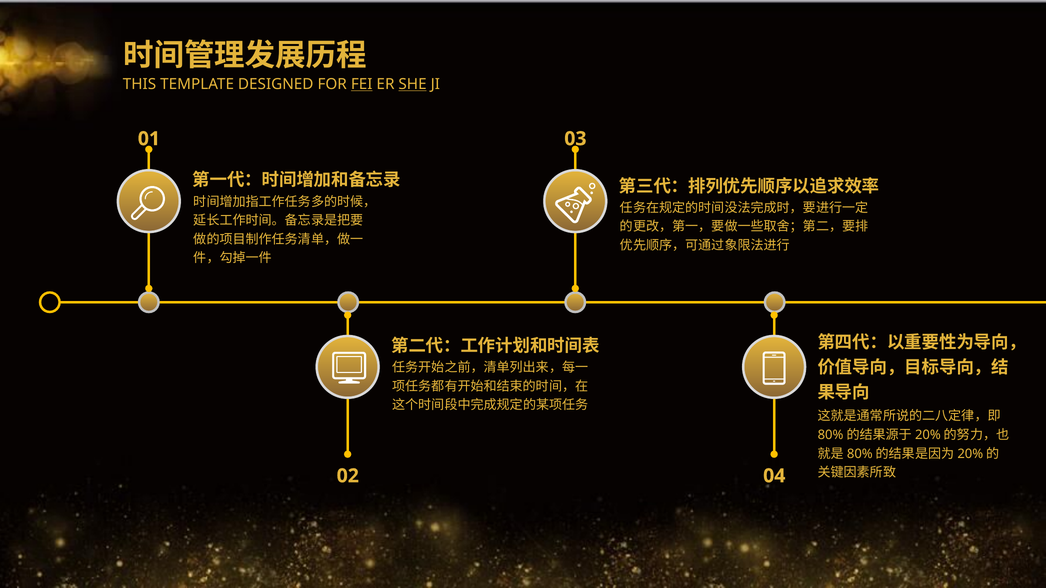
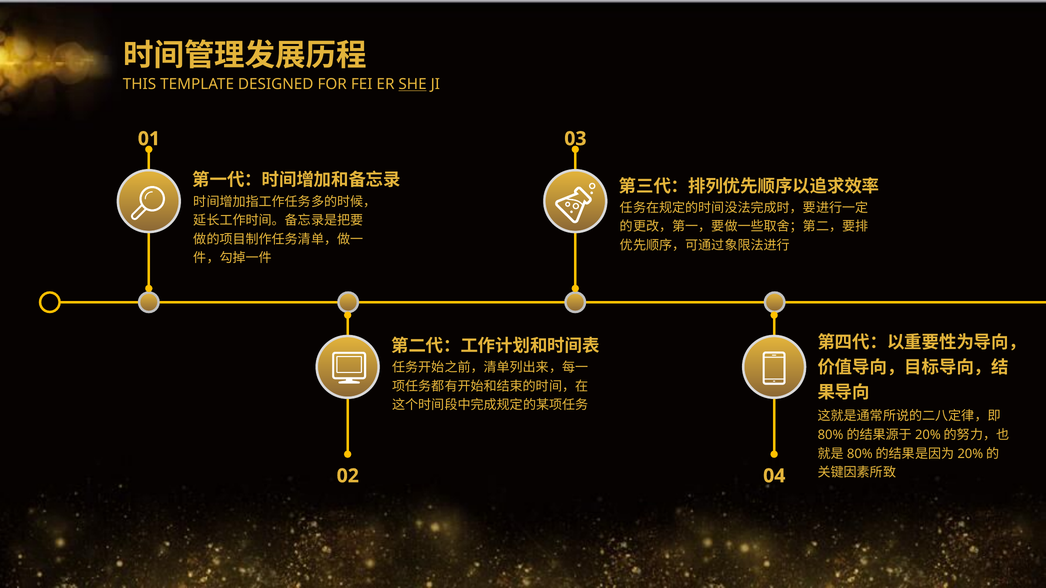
FEI underline: present -> none (362, 84)
